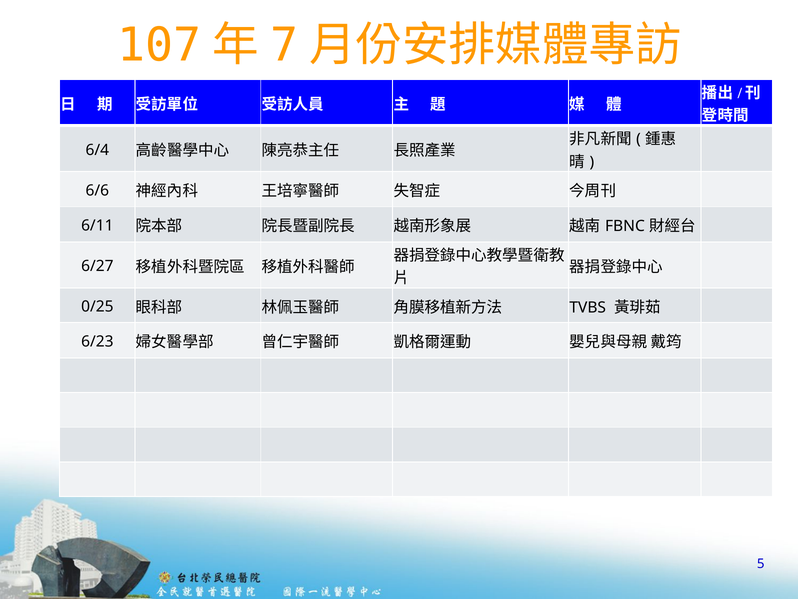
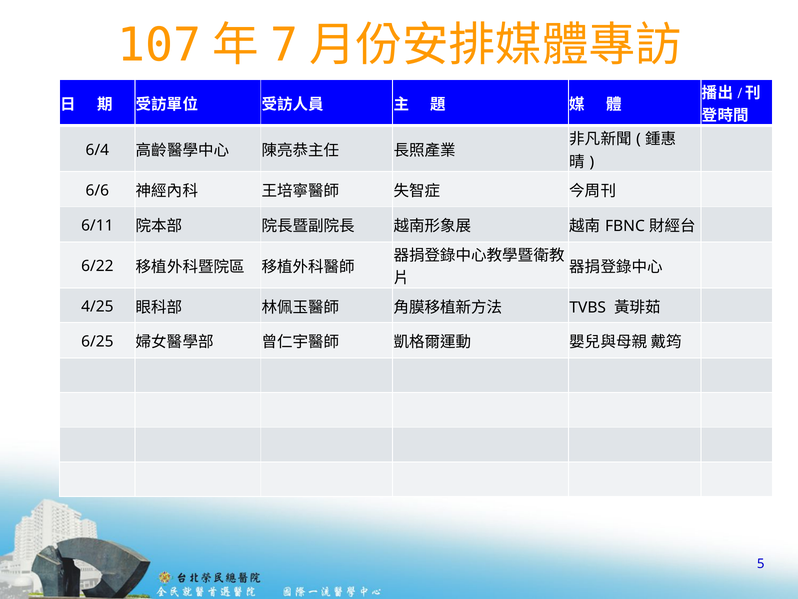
6/27: 6/27 -> 6/22 (97, 266)
0/25: 0/25 -> 4/25 (97, 306)
6/23: 6/23 -> 6/25 (97, 341)
